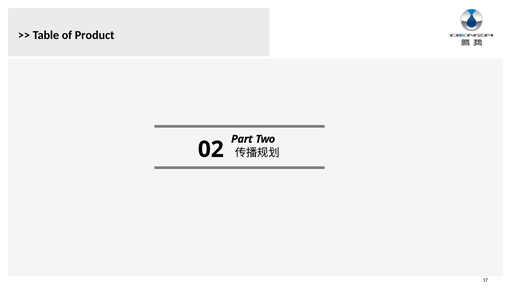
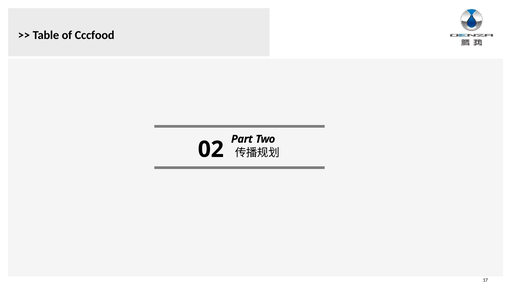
Product: Product -> Cccfood (95, 35)
